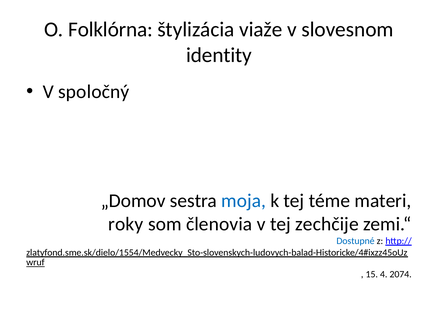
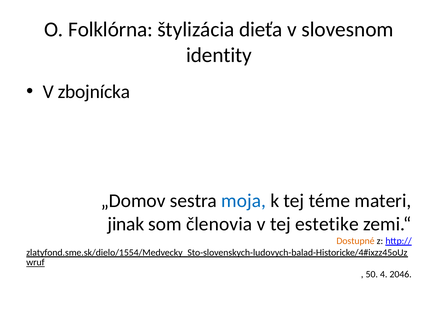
viaže: viaže -> dieťa (261, 30)
spoločný: spoločný -> zbojnícka (94, 92)
roky: roky -> jinak (126, 224)
zechčije: zechčije -> estetike (327, 224)
Dostupné colour: blue -> orange (355, 241)
15: 15 -> 50 (372, 275)
2074: 2074 -> 2046 (401, 275)
